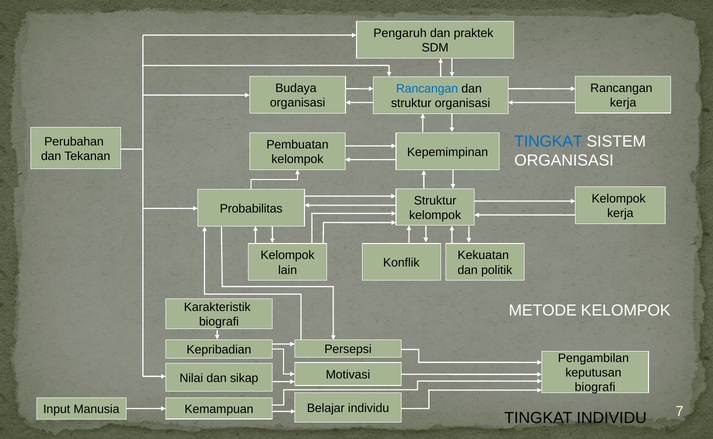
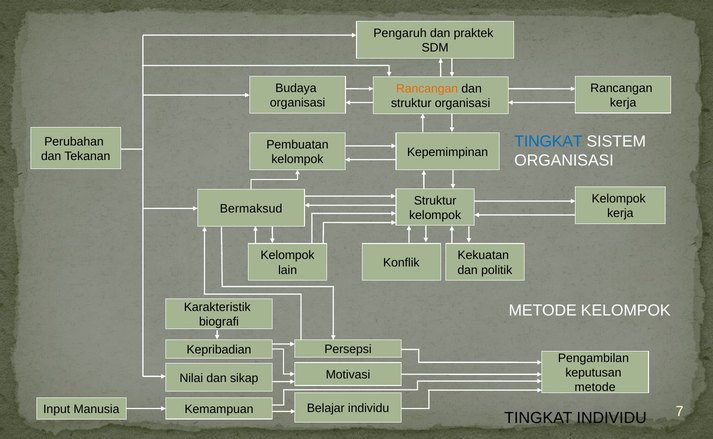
Rancangan colour: blue -> orange (427, 89)
Probabilitas: Probabilitas -> Bermaksud (251, 209)
biografi: biografi -> metode (595, 387)
